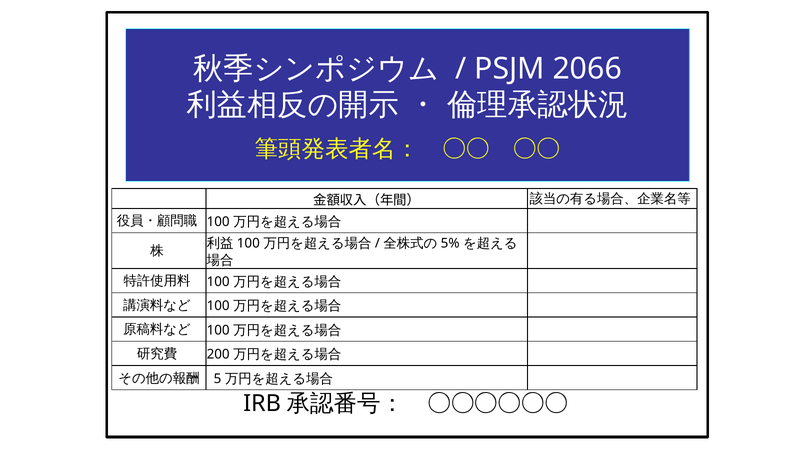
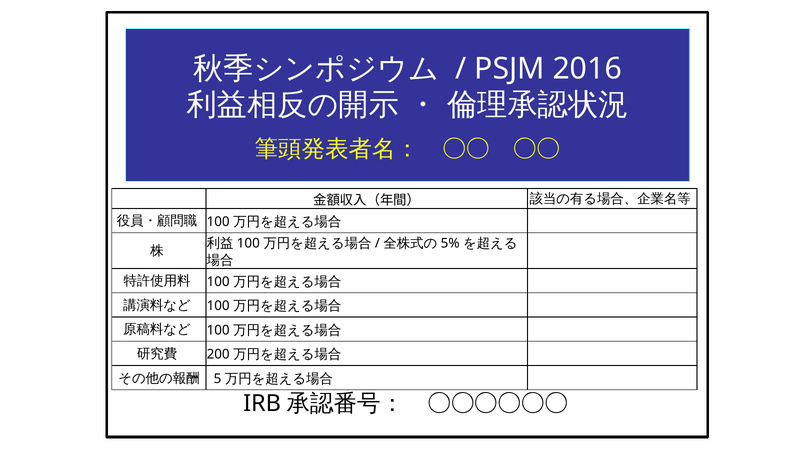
2066: 2066 -> 2016 (587, 69)
